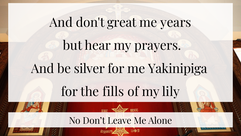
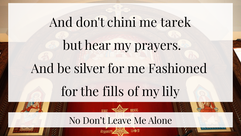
great: great -> chini (122, 23)
years: years -> tarek (176, 23)
Yakinipiga: Yakinipiga -> Fashioned (178, 69)
